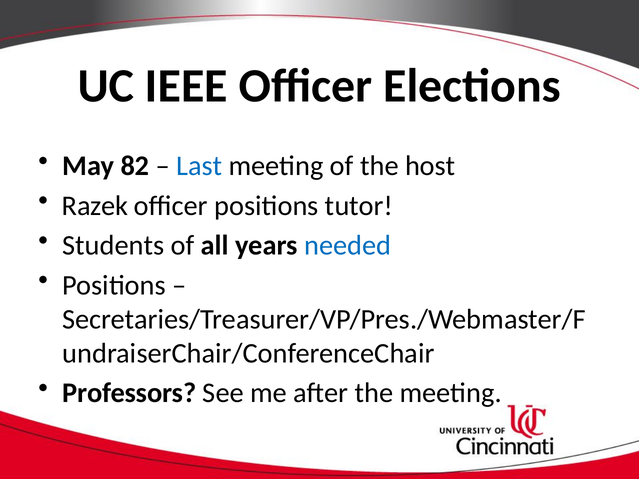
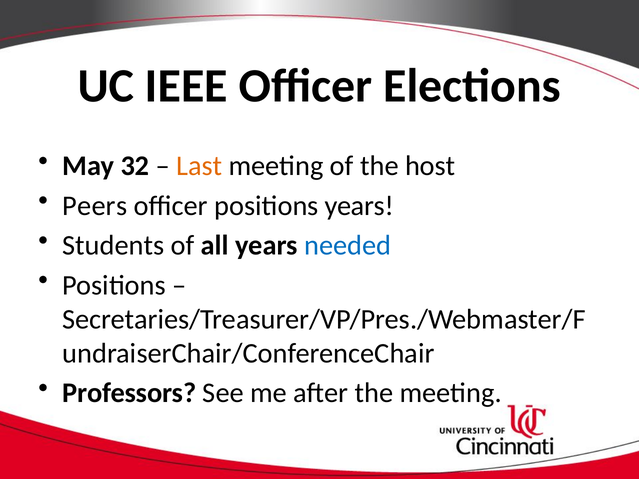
82: 82 -> 32 (135, 166)
Last colour: blue -> orange (199, 166)
Razek: Razek -> Peers (95, 206)
positions tutor: tutor -> years (359, 206)
